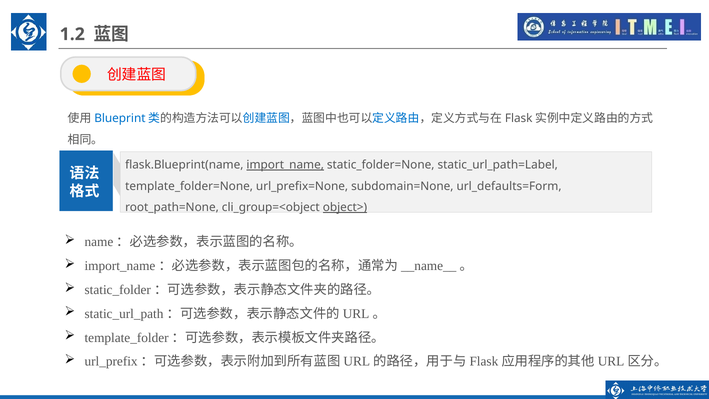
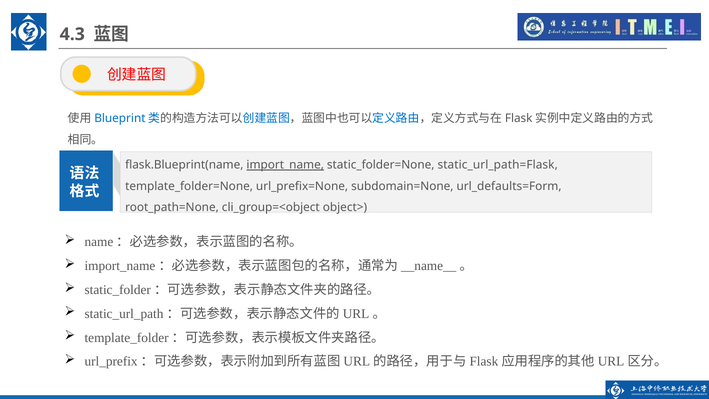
1.2: 1.2 -> 4.3 (72, 34)
static_url_path=Label: static_url_path=Label -> static_url_path=Flask (498, 165)
object> underline: present -> none (345, 207)
